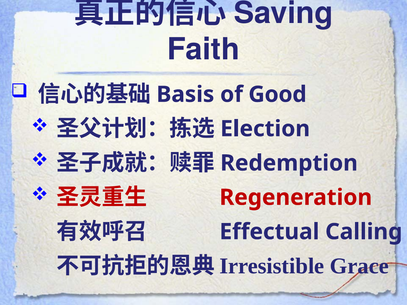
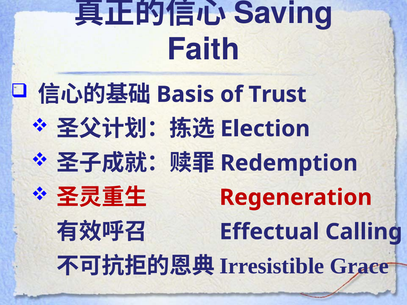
Good: Good -> Trust (278, 95)
